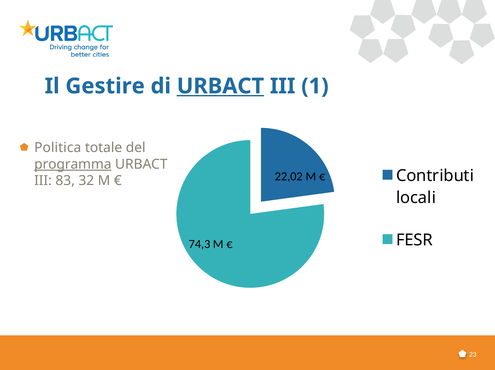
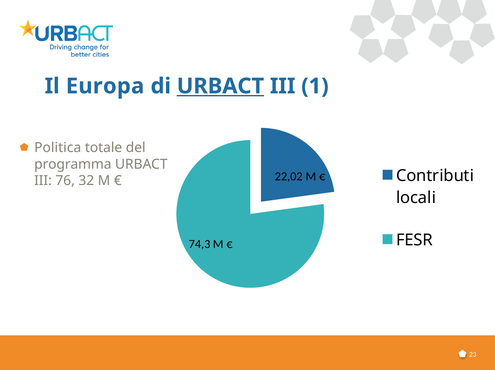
Gestire: Gestire -> Europa (105, 86)
programma underline: present -> none (73, 164)
83: 83 -> 76 (65, 181)
